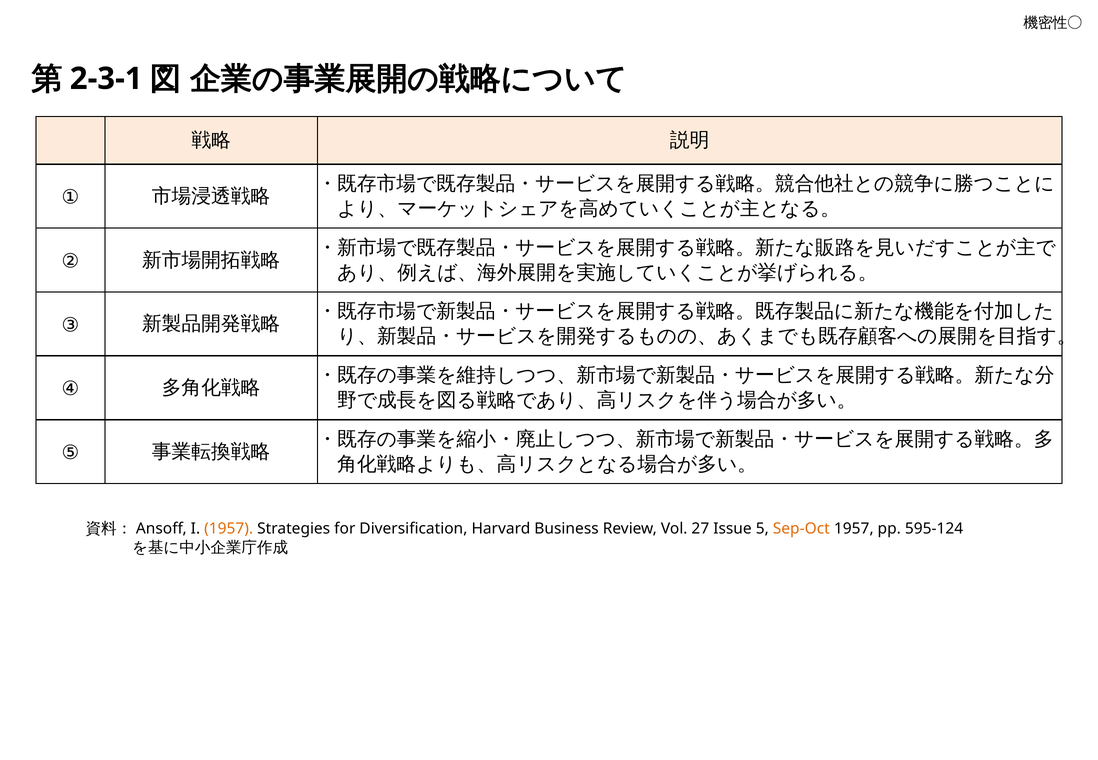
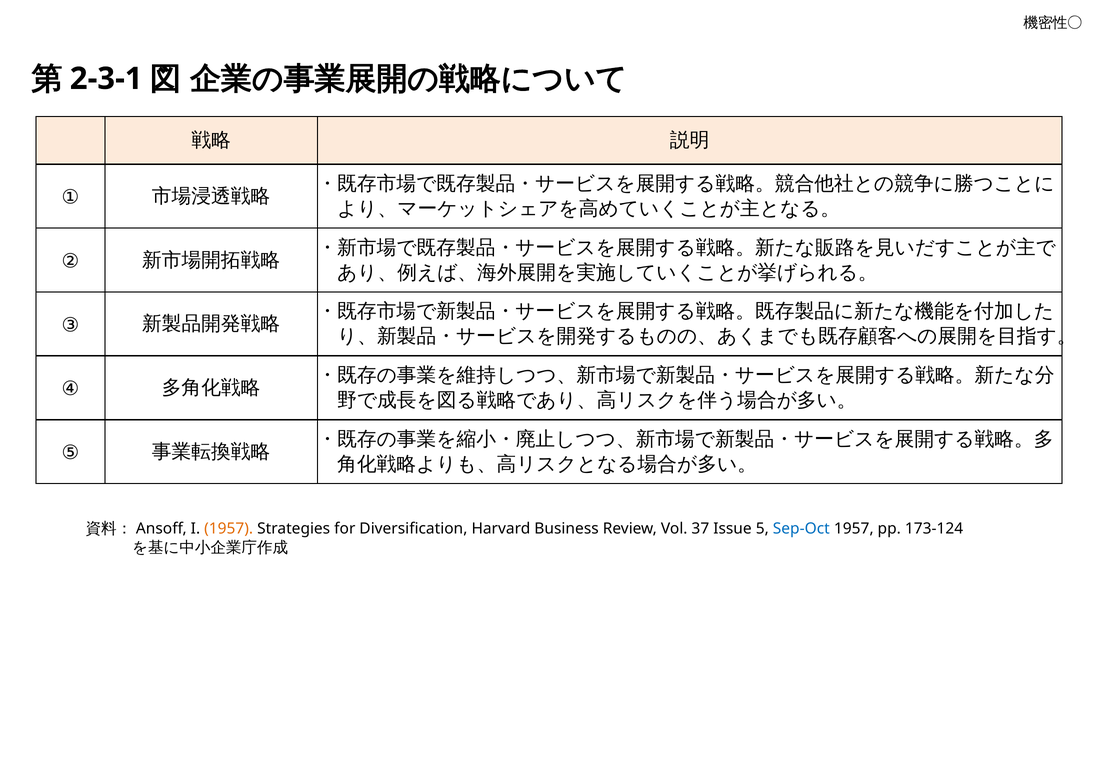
27: 27 -> 37 (700, 529)
Sep-Oct colour: orange -> blue (801, 529)
595-124: 595-124 -> 173-124 (934, 529)
